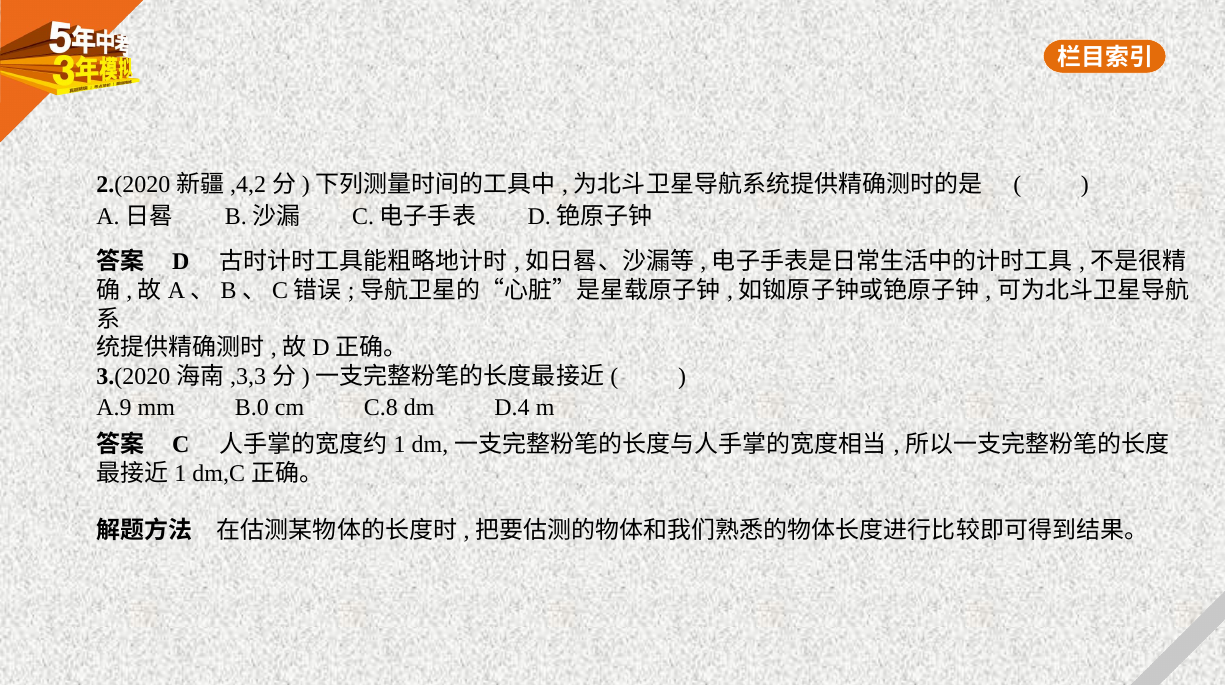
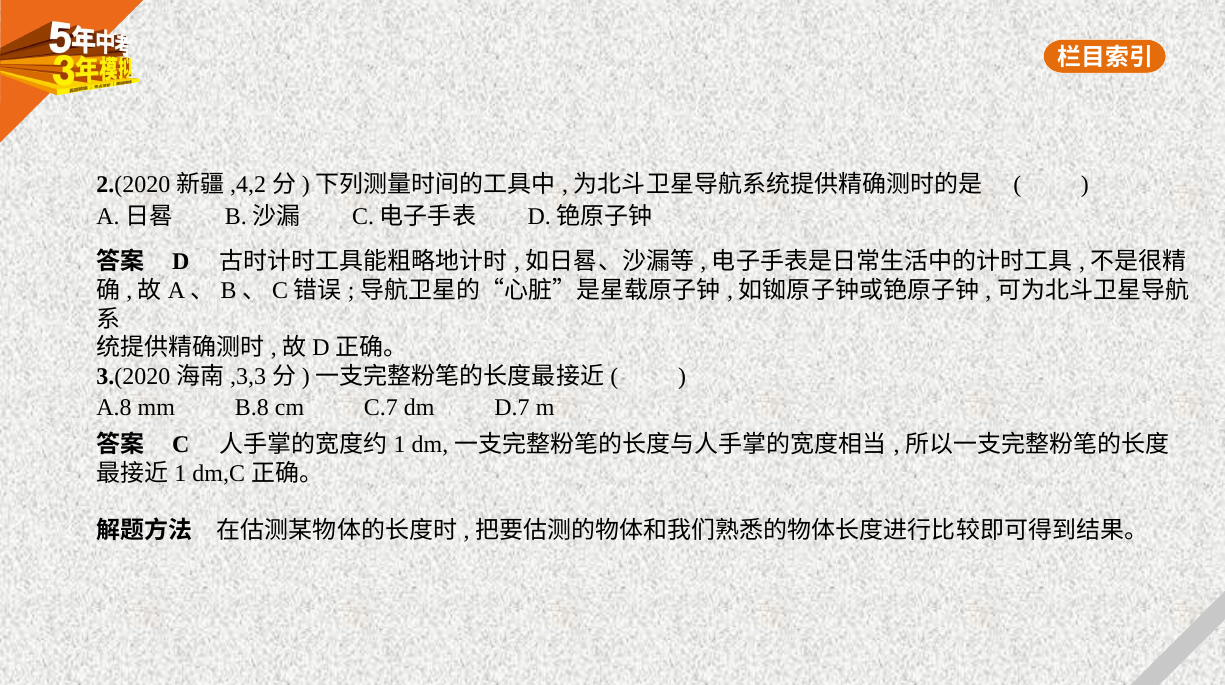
A.9: A.9 -> A.8 (114, 408)
B.0: B.0 -> B.8 (252, 408)
C.8: C.8 -> C.7 (381, 408)
D.4: D.4 -> D.7 (512, 408)
